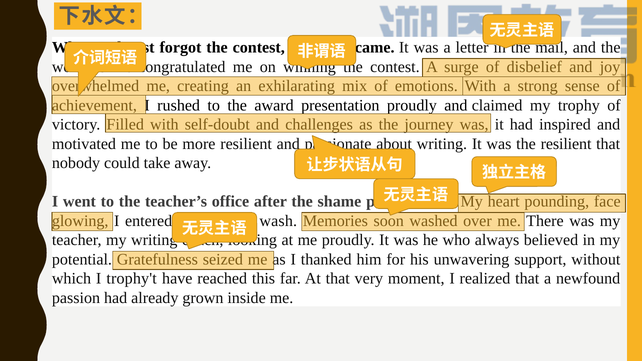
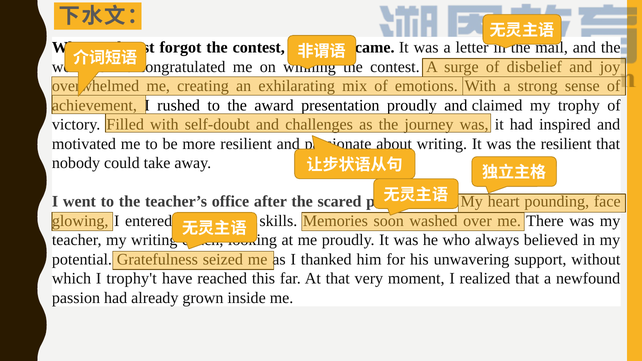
shame: shame -> scared (340, 202)
wash: wash -> skills (278, 221)
